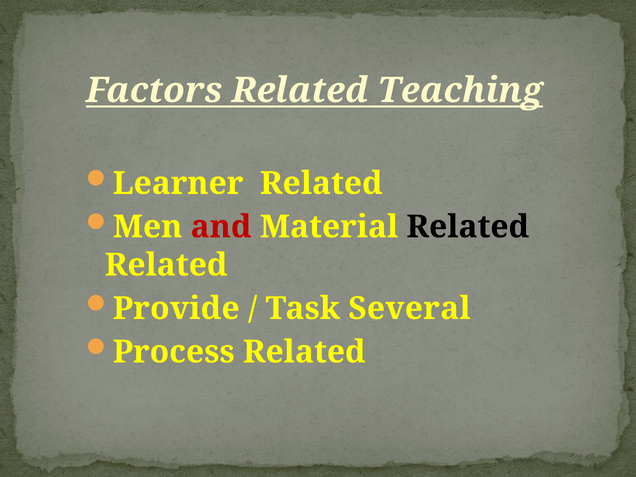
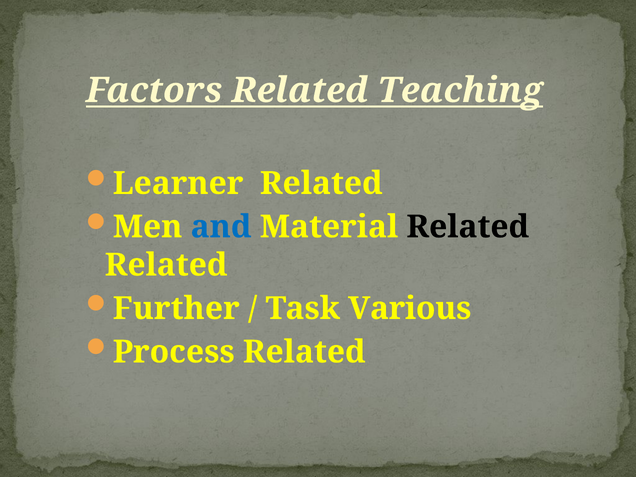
and colour: red -> blue (221, 227)
Provide: Provide -> Further (176, 308)
Several: Several -> Various (410, 308)
